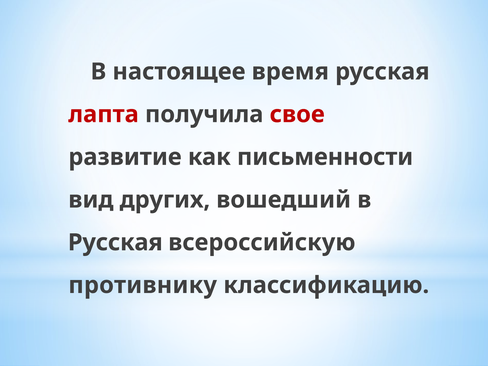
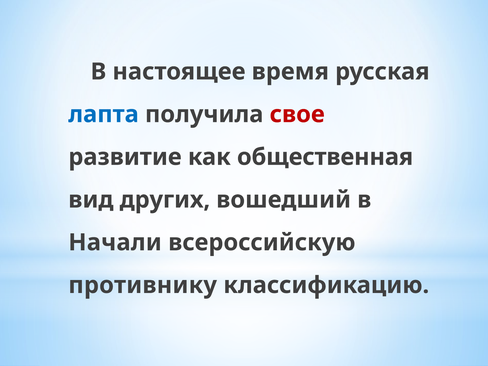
лапта colour: red -> blue (104, 114)
письменности: письменности -> общественная (325, 157)
Русская: Русская -> Начали (115, 242)
